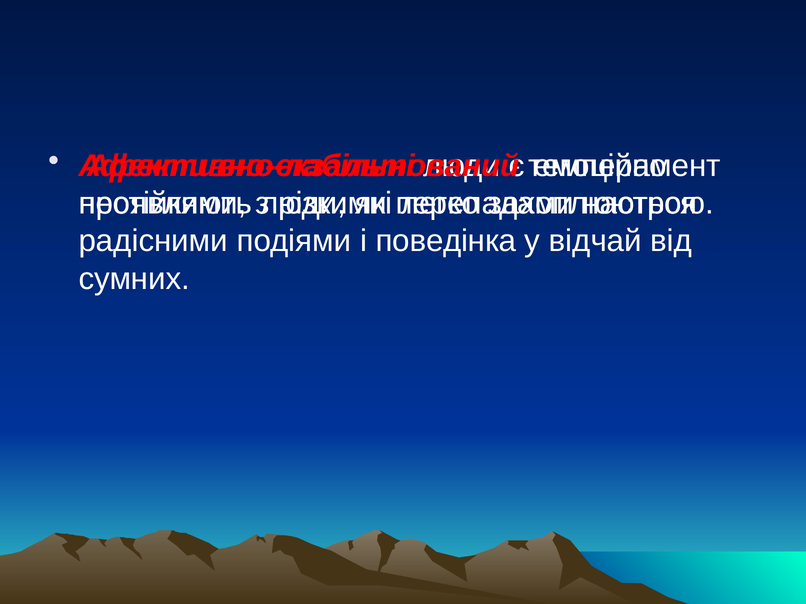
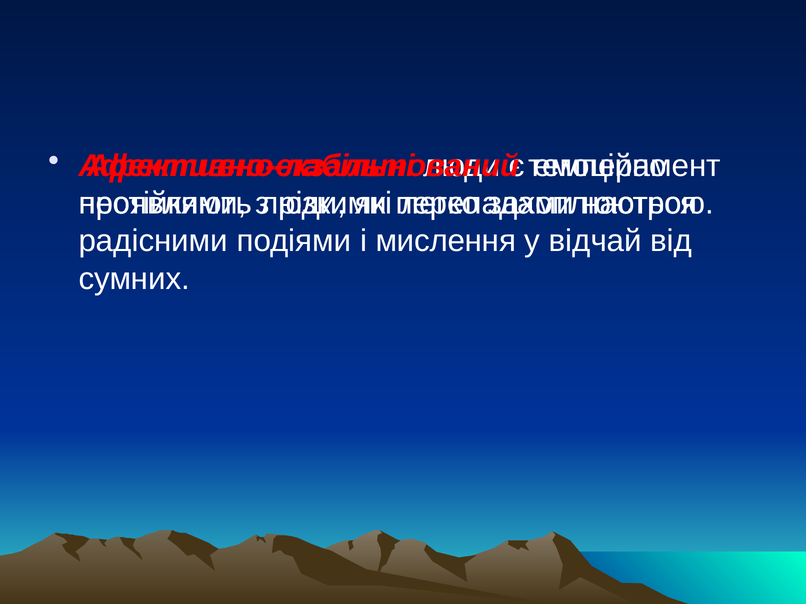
поведінка: поведінка -> мислення (446, 241)
